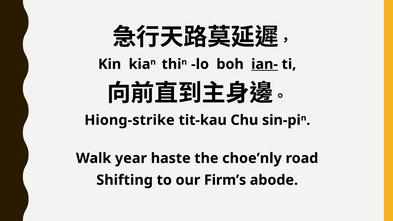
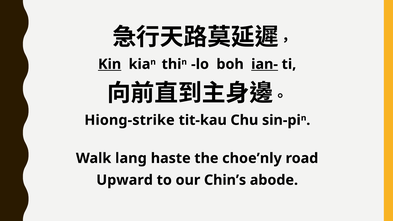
Kin underline: none -> present (110, 64)
year: year -> lang (131, 158)
Shifting: Shifting -> Upward (125, 180)
Firm’s: Firm’s -> Chin’s (225, 180)
